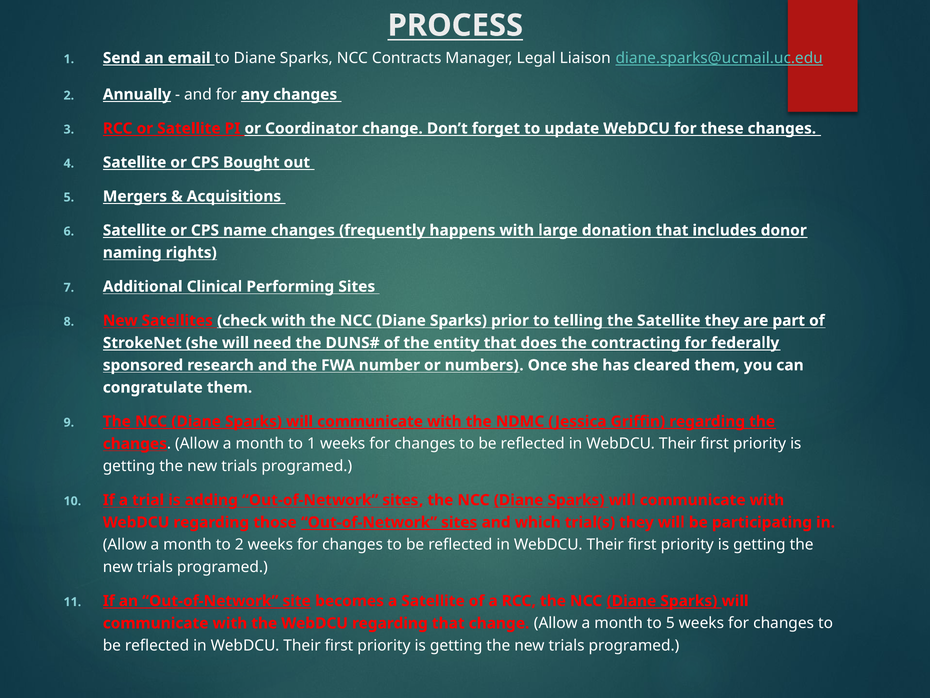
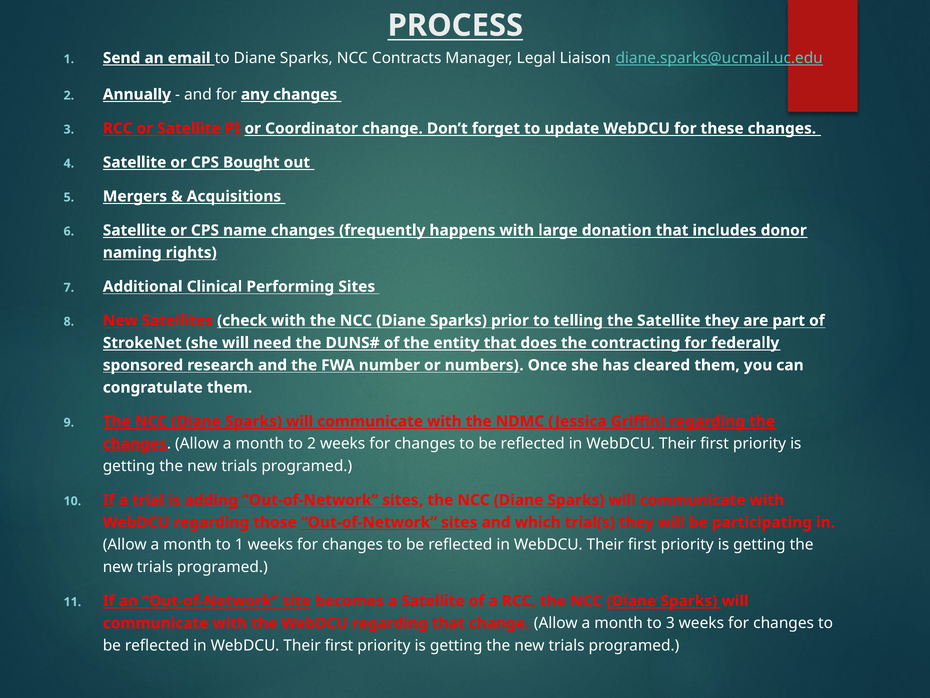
to 1: 1 -> 2 (311, 443)
to 2: 2 -> 1 (239, 544)
to 5: 5 -> 3 (670, 623)
